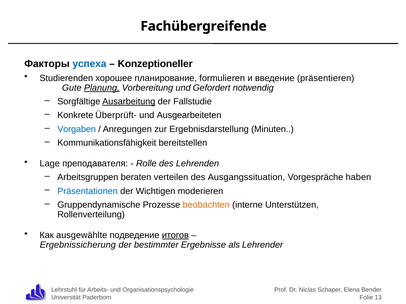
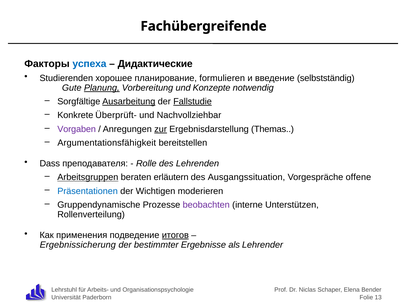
Konzeptioneller: Konzeptioneller -> Дидактические (155, 64)
präsentieren: präsentieren -> selbstständig (326, 78)
Gefordert: Gefordert -> Konzepte (212, 88)
Fallstudie underline: none -> present (193, 102)
Ausgearbeiteten: Ausgearbeiteten -> Nachvollziehbar (189, 115)
Vorgaben colour: blue -> purple (77, 129)
zur underline: none -> present (161, 129)
Minuten: Minuten -> Themas (272, 129)
Kommunikationsfähigkeit: Kommunikationsfähigkeit -> Argumentationsfähigkeit (107, 143)
Lage: Lage -> Dass (50, 164)
Arbeitsgruppen underline: none -> present (88, 178)
verteilen: verteilen -> erläutern (171, 178)
haben: haben -> offene (358, 178)
beobachten colour: orange -> purple (206, 205)
ausgewählte: ausgewählte -> применения (82, 236)
